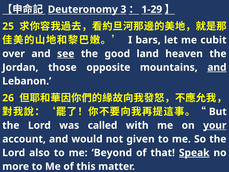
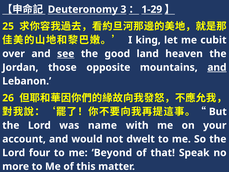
bars: bars -> king (148, 40)
called: called -> name (102, 125)
your underline: present -> none (215, 125)
given: given -> dwelt (141, 139)
also: also -> four (40, 153)
Speak underline: present -> none (194, 153)
